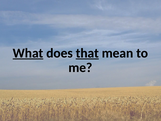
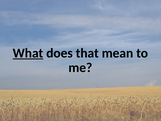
that underline: present -> none (87, 53)
